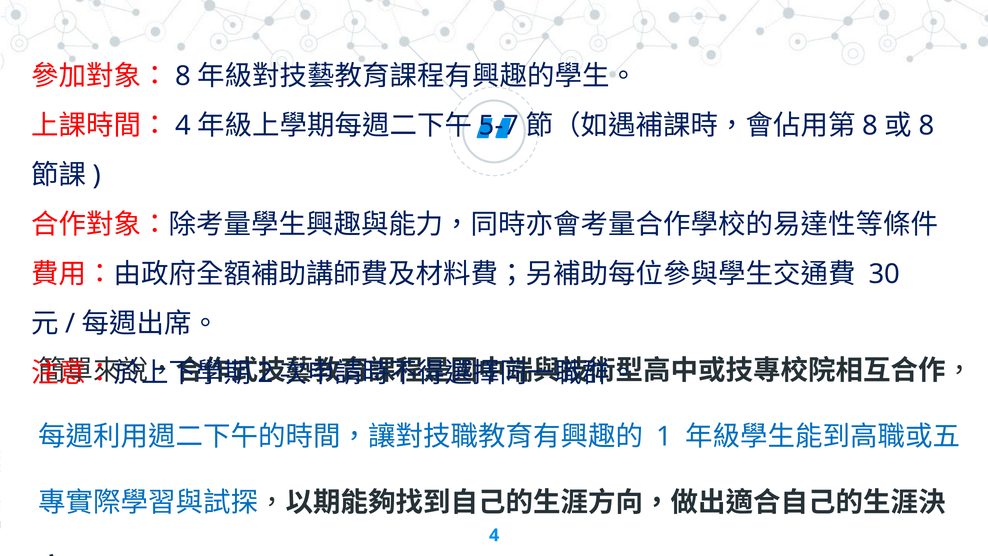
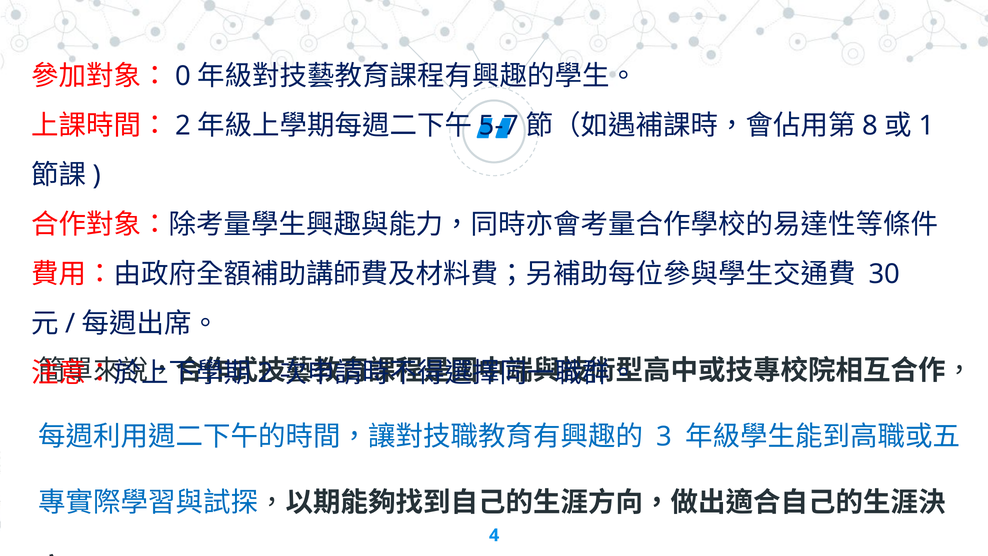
8: 8 -> 0 (183, 76)
4: 4 -> 2 (183, 126)
8: 8 -> 1 (926, 126)
1: 1 -> 3 (664, 437)
